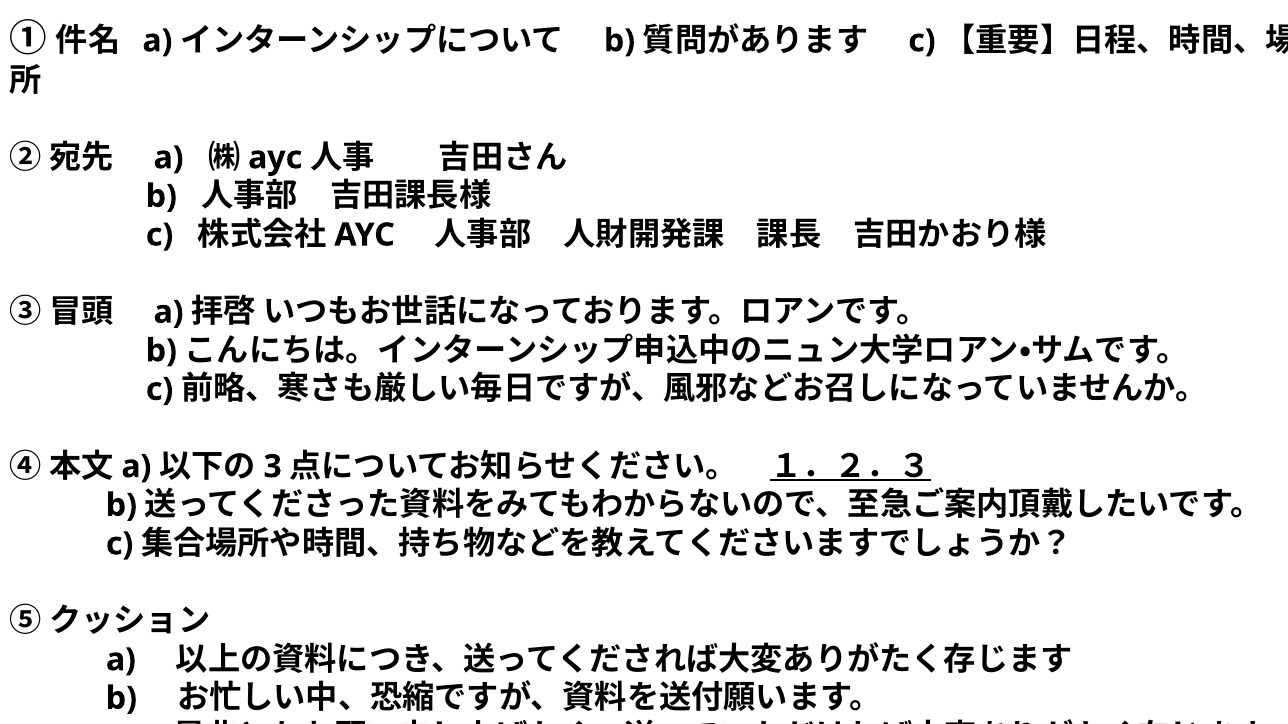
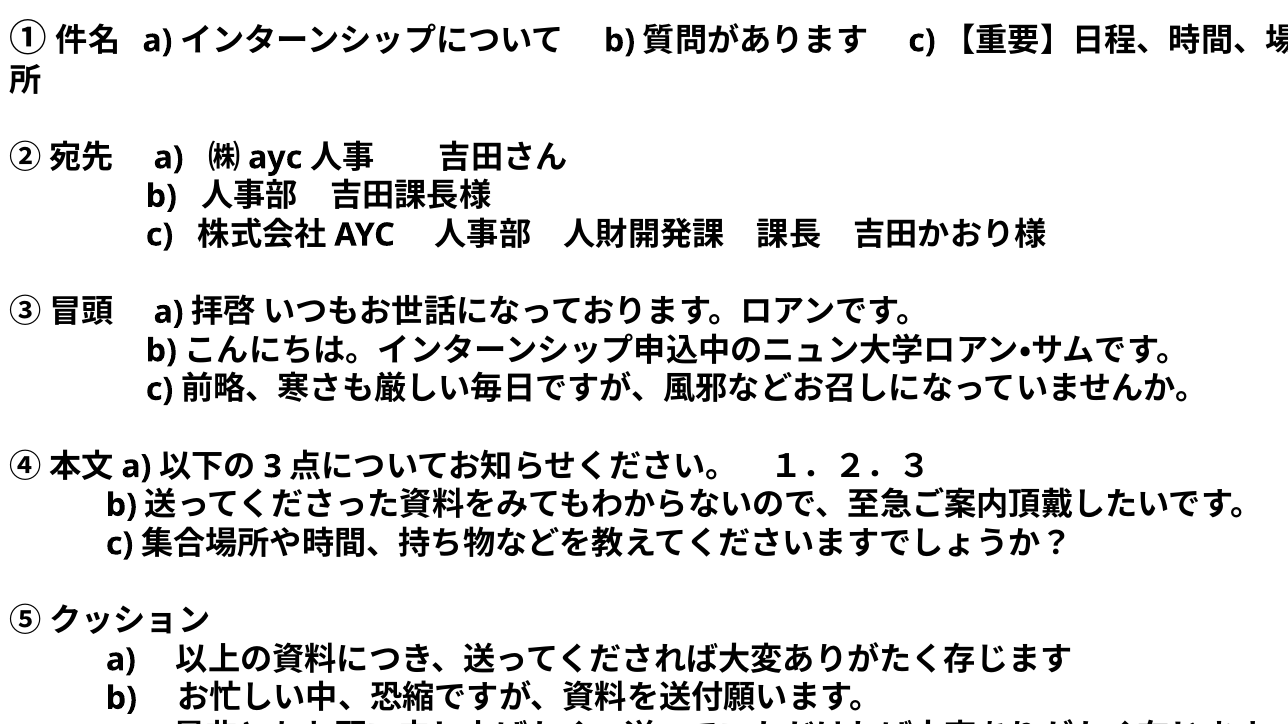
１．２．３ underline: present -> none (851, 467)
